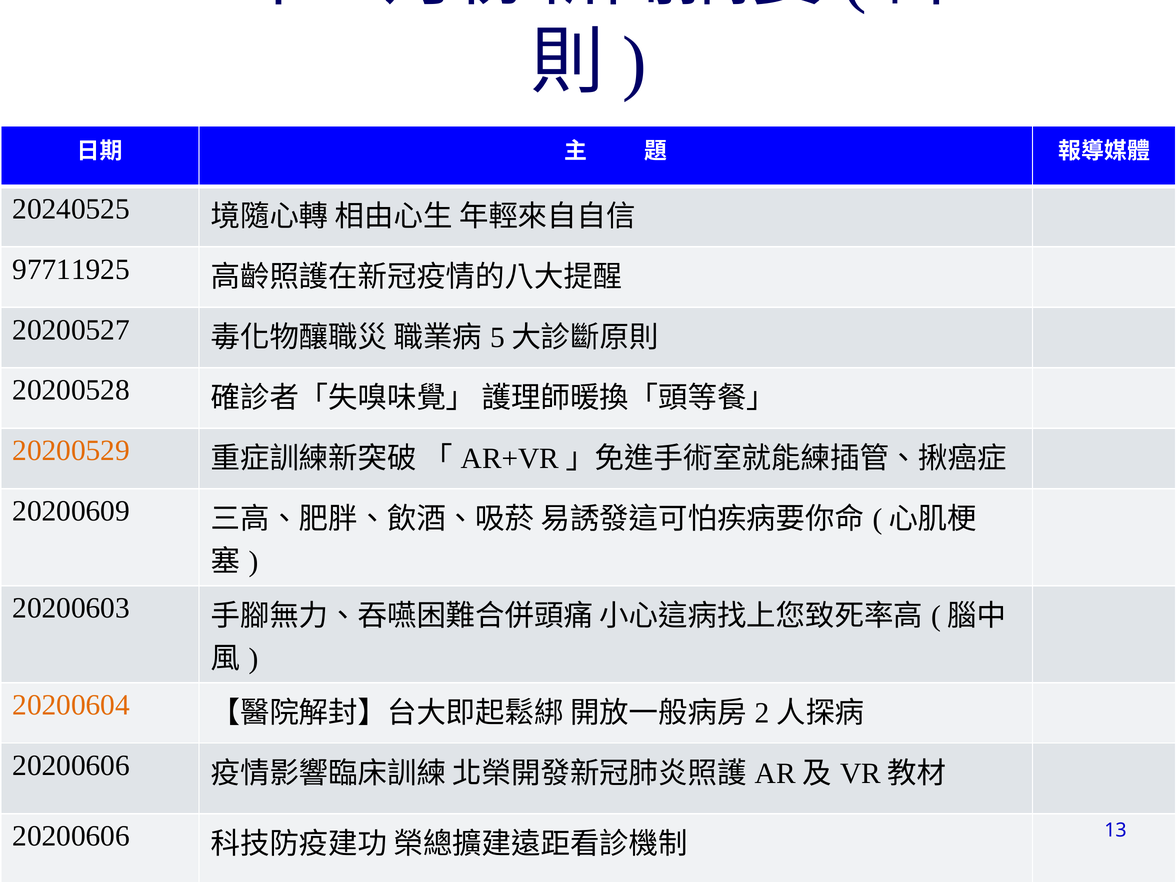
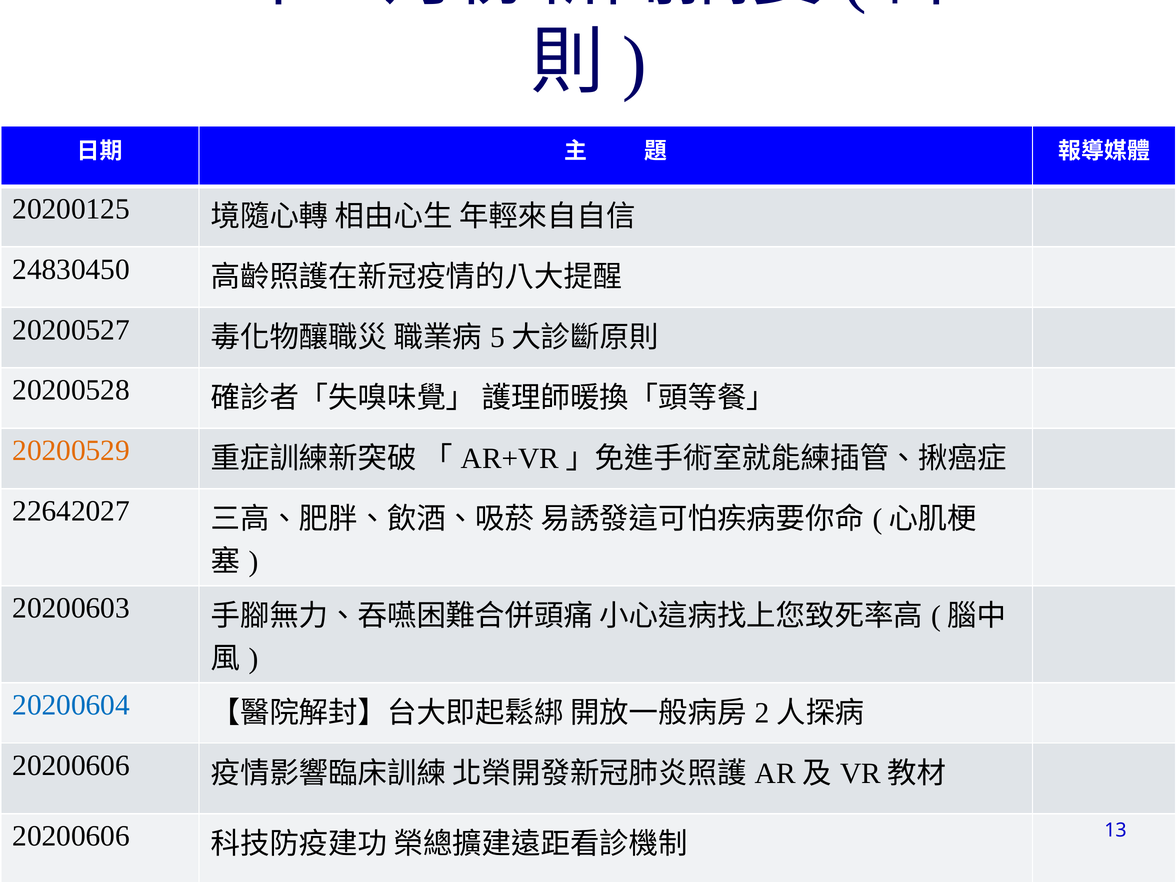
20240525: 20240525 -> 20200125 (71, 209)
97711925: 97711925 -> 24830450 (71, 269)
20200609: 20200609 -> 22642027 (71, 511)
20200604 colour: orange -> blue (71, 705)
